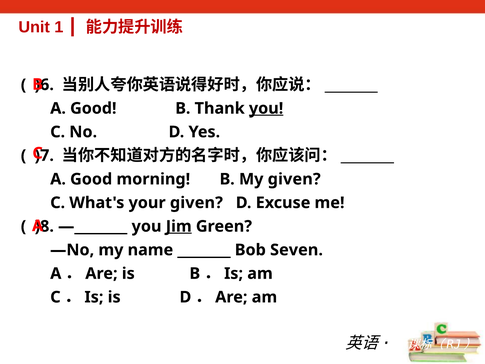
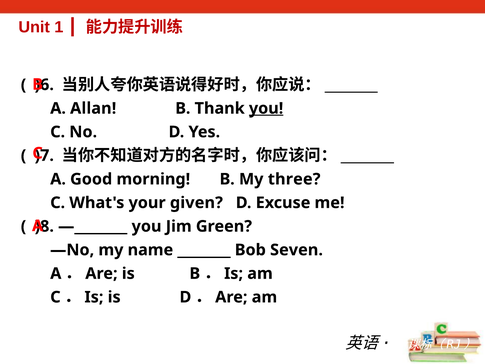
Good: Good -> Allan (93, 108)
My given: given -> three (294, 179)
Jim underline: present -> none (179, 226)
